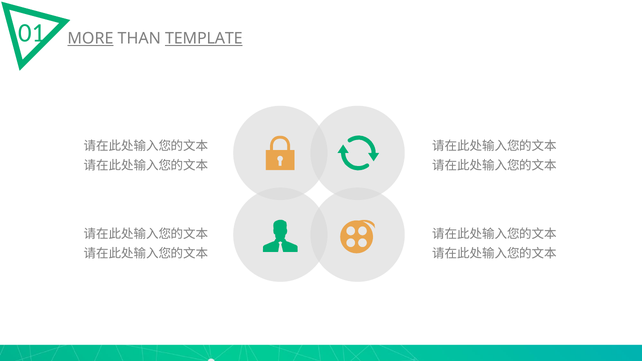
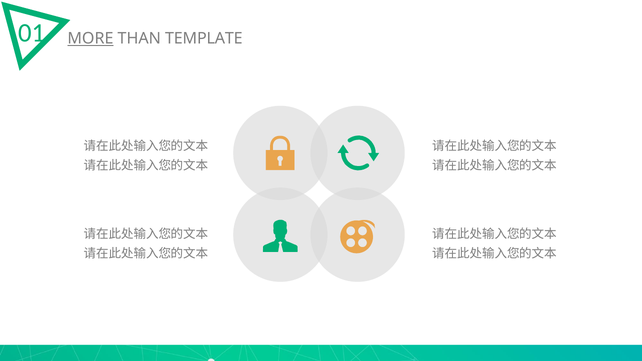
TEMPLATE underline: present -> none (204, 39)
